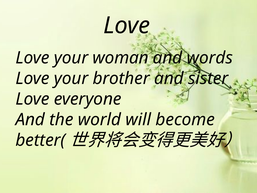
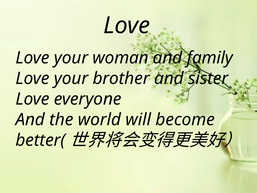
words: words -> family (210, 58)
